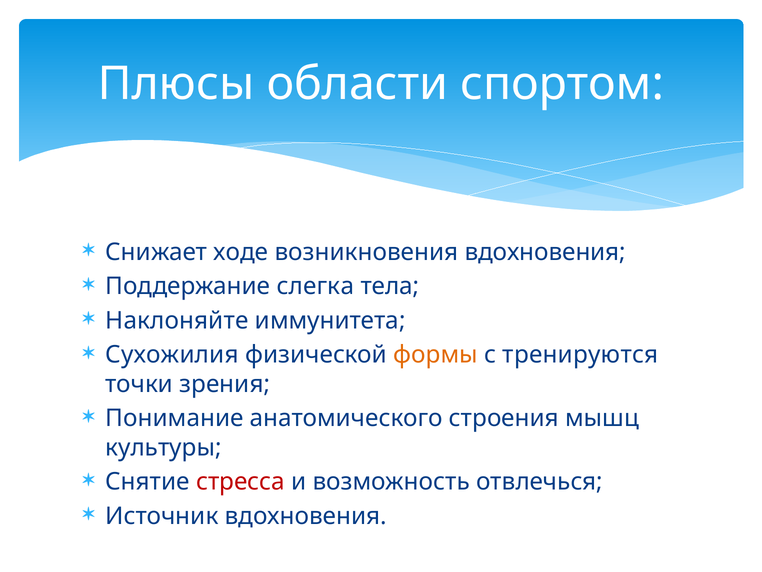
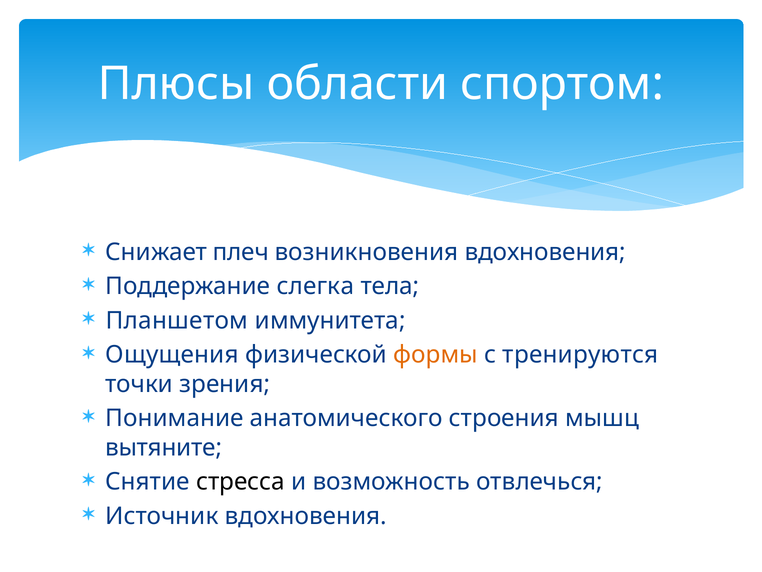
ходе: ходе -> плеч (241, 252)
Наклоняйте: Наклоняйте -> Планшетом (177, 320)
Сухожилия: Сухожилия -> Ощущения (172, 355)
культуры: культуры -> вытяните (164, 447)
стресса colour: red -> black (241, 482)
